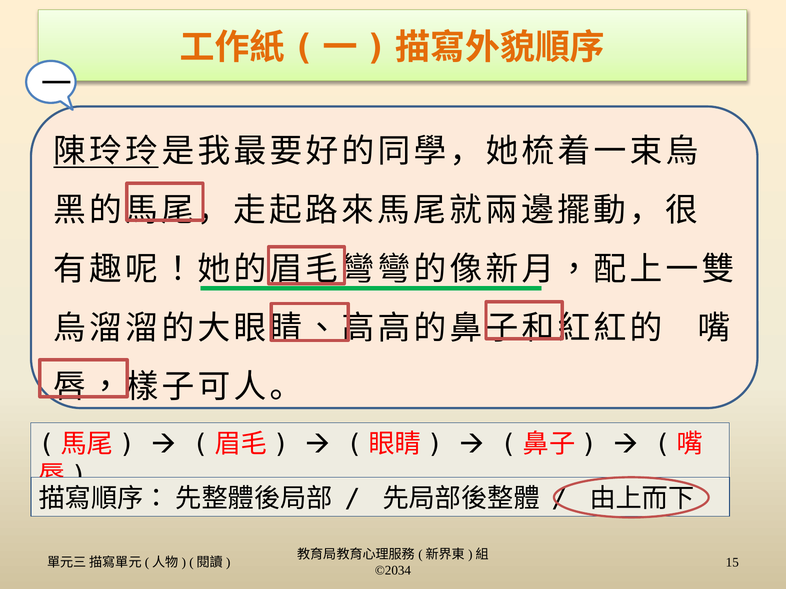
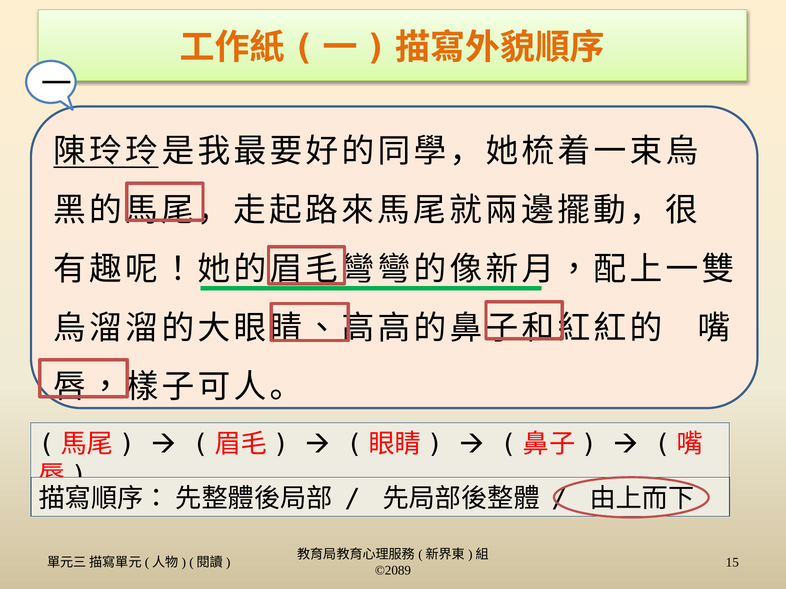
©2034: ©2034 -> ©2089 (393, 571)
